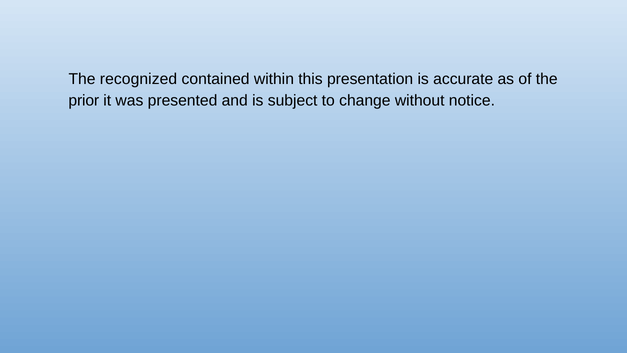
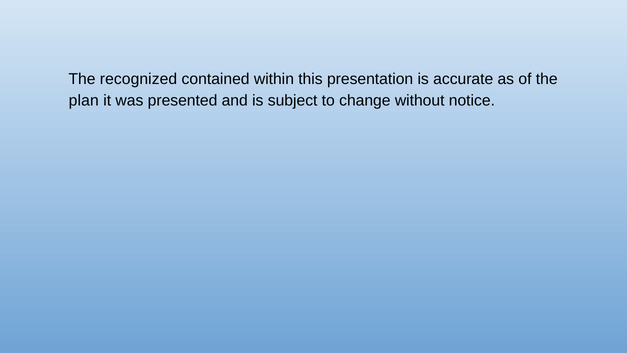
prior: prior -> plan (84, 101)
